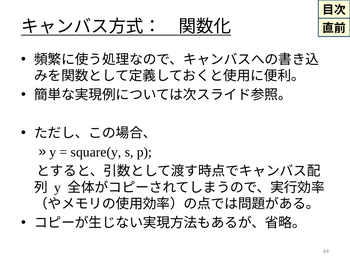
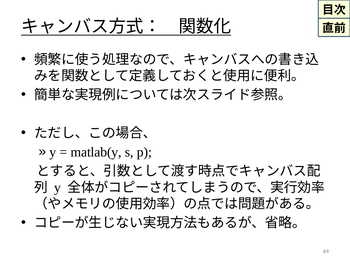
square(y: square(y -> matlab(y (96, 152)
